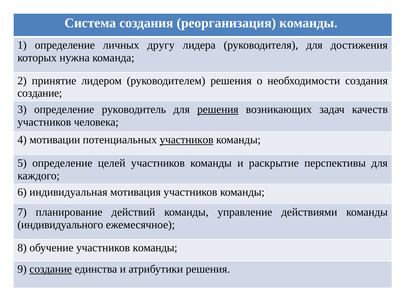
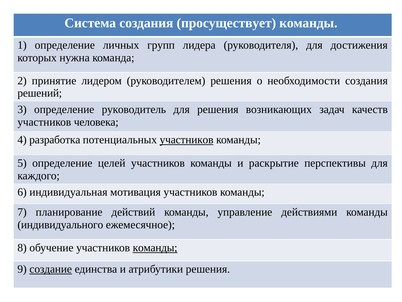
реорганизация: реорганизация -> просуществует (226, 23)
другу: другу -> групп (161, 45)
создание: создание -> решений (40, 93)
решения underline: present -> none (218, 109)
мотивации: мотивации -> разработка (55, 140)
команды underline: none -> present (155, 247)
